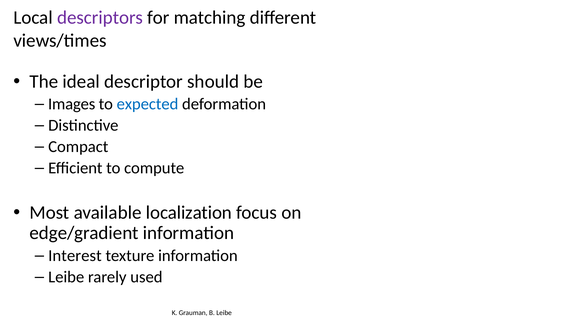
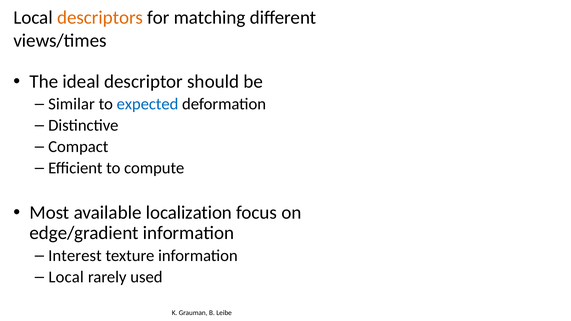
descriptors colour: purple -> orange (100, 18)
Images: Images -> Similar (72, 104)
Leibe: Leibe -> Local (66, 277)
